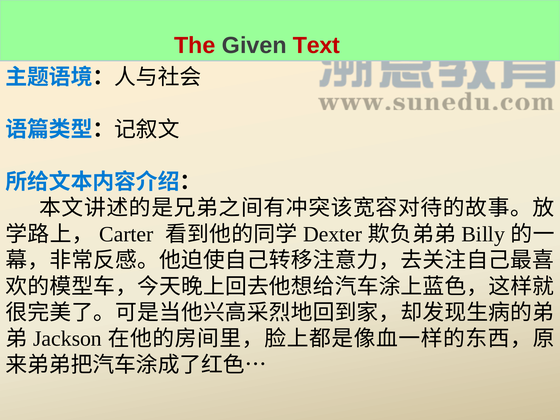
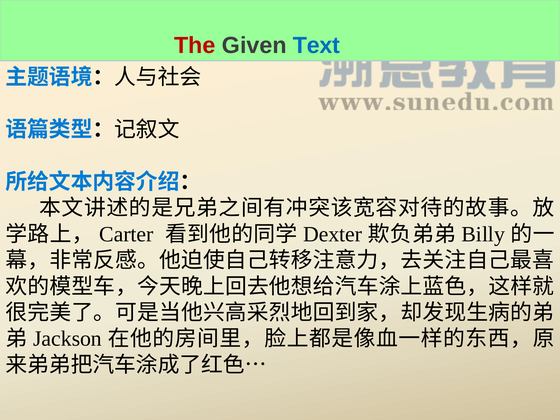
Text colour: red -> blue (316, 45)
